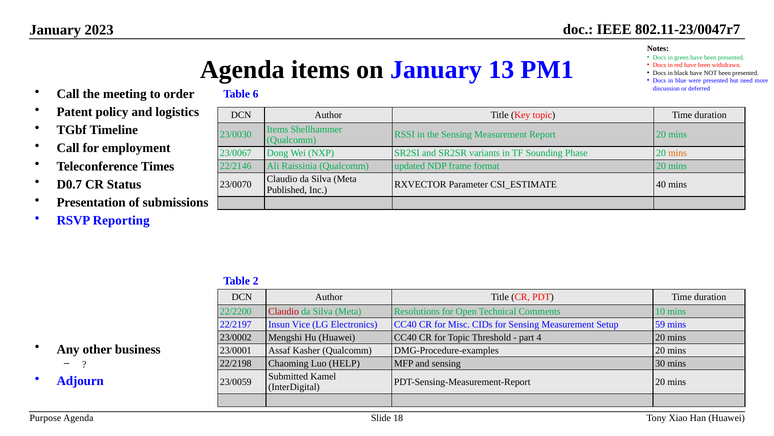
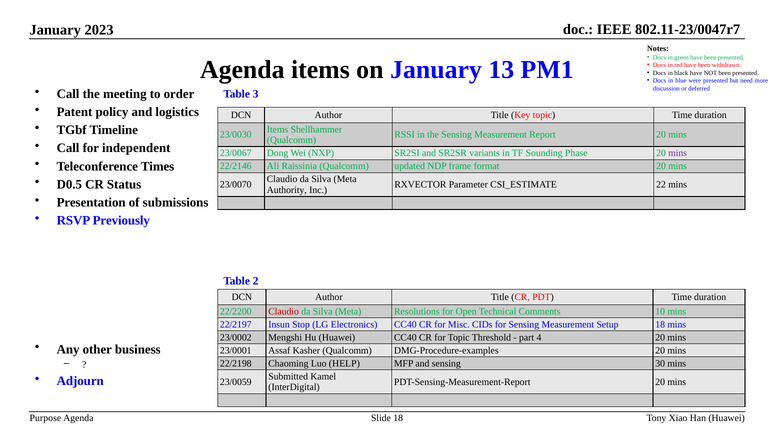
6: 6 -> 3 (256, 94)
employment: employment -> independent (136, 148)
mins colour: orange -> purple (678, 153)
D0.7: D0.7 -> D0.5 (69, 184)
40: 40 -> 22 (661, 184)
Published: Published -> Authority (287, 190)
Reporting: Reporting -> Previously (121, 220)
Vice: Vice -> Stop (301, 324)
Setup 59: 59 -> 18 (660, 324)
